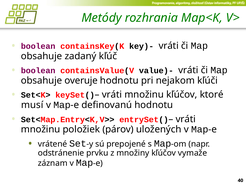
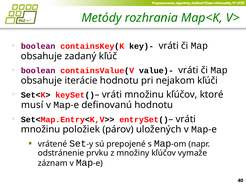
overuje: overuje -> iterácie (81, 81)
